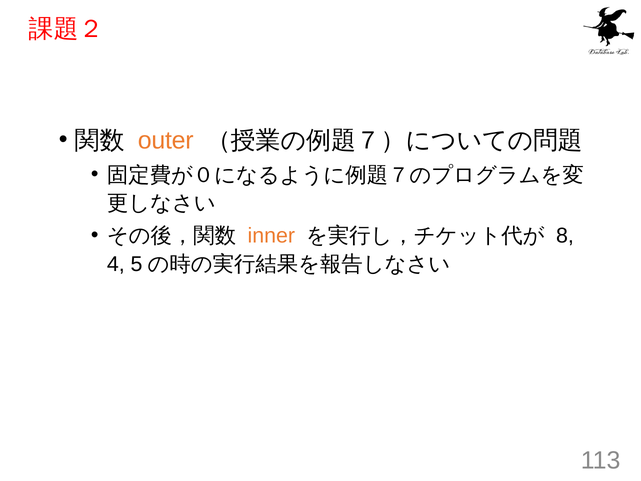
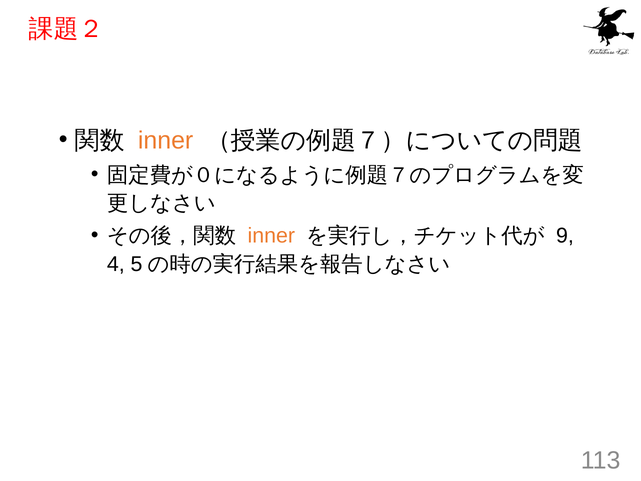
outer: outer -> inner (166, 140)
8: 8 -> 9 (565, 236)
